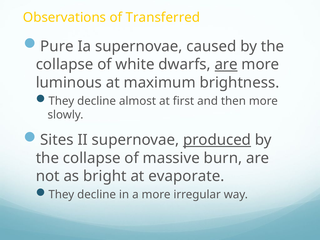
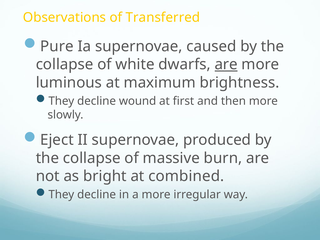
almost: almost -> wound (138, 101)
Sites: Sites -> Eject (57, 140)
produced underline: present -> none (217, 140)
evaporate: evaporate -> combined (186, 176)
